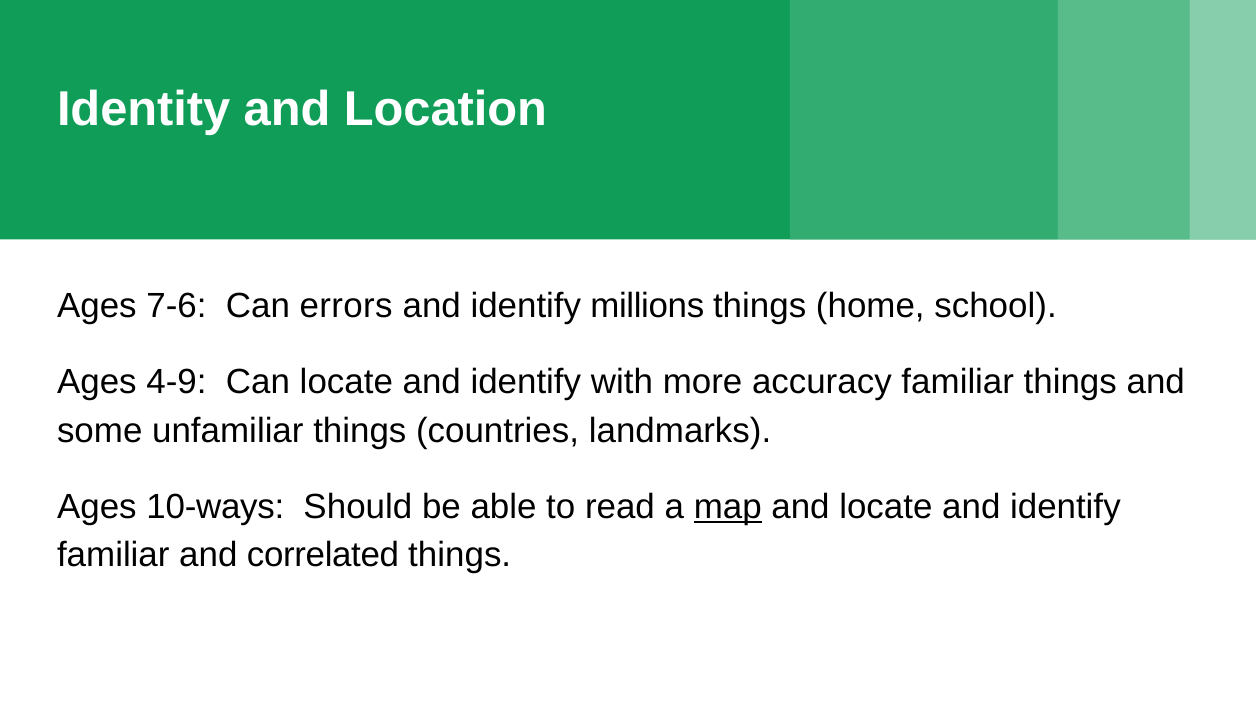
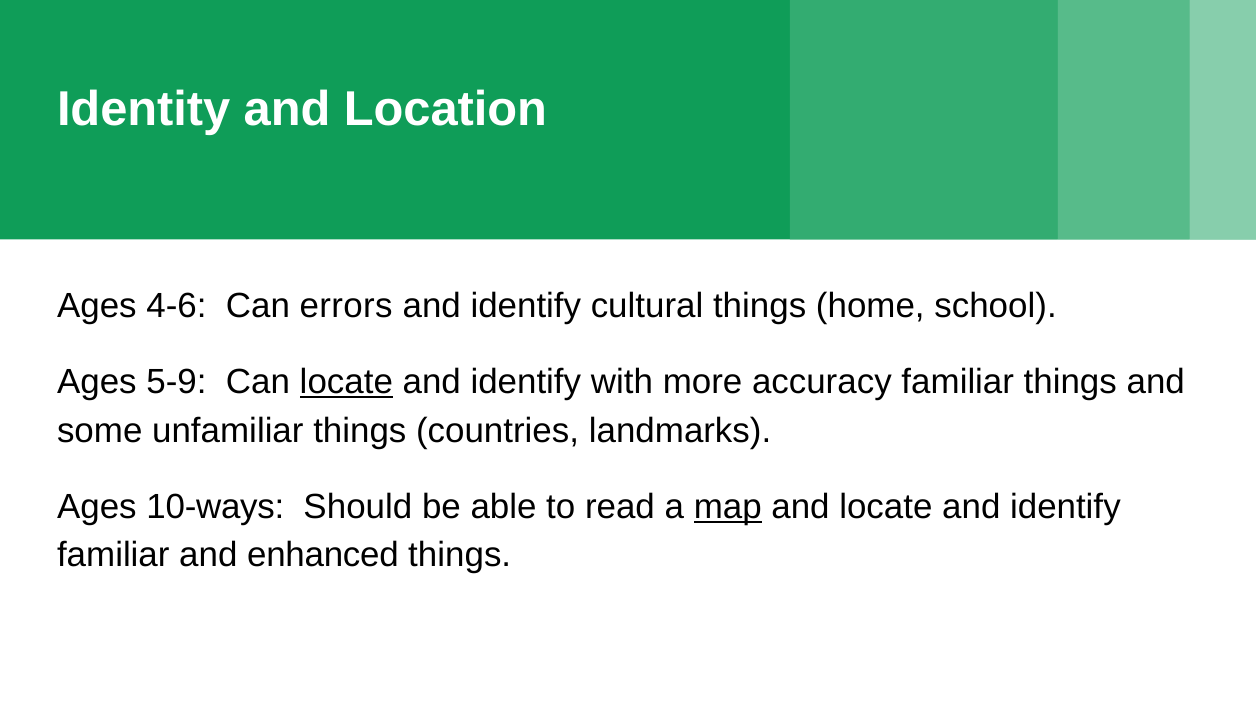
7-6: 7-6 -> 4-6 (176, 306)
millions: millions -> cultural (647, 306)
4-9: 4-9 -> 5-9 (176, 382)
locate underline: none -> present (346, 382)
correlated: correlated -> enhanced (323, 554)
